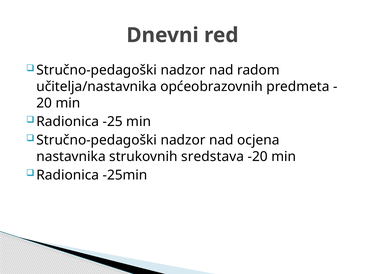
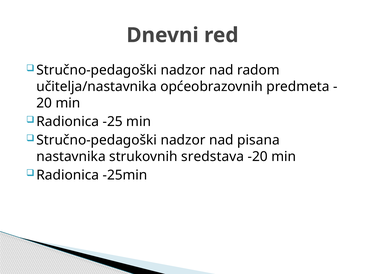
ocjena: ocjena -> pisana (258, 140)
